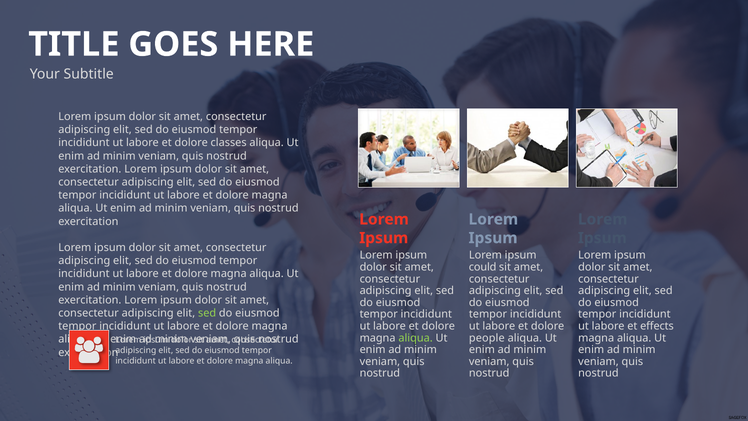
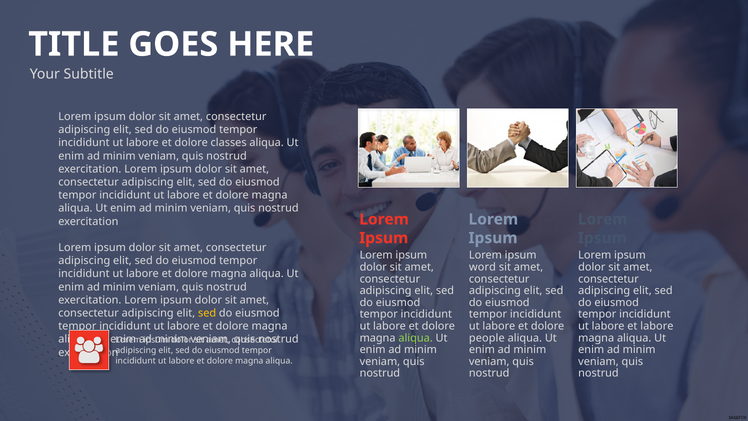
could: could -> word (482, 267)
sed colour: light green -> yellow (207, 313)
et effects: effects -> labore (657, 326)
